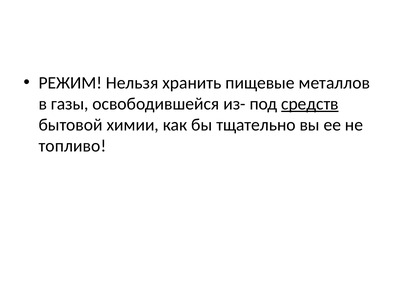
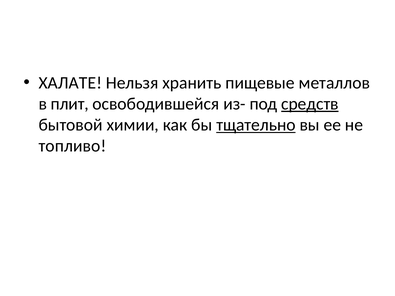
РЕЖИМ: РЕЖИМ -> ХАЛАТЕ (70, 83)
газы: газы -> плит (70, 104)
тщательно underline: none -> present (256, 125)
